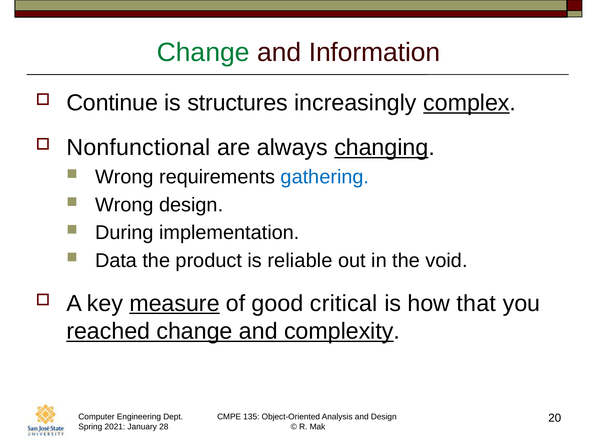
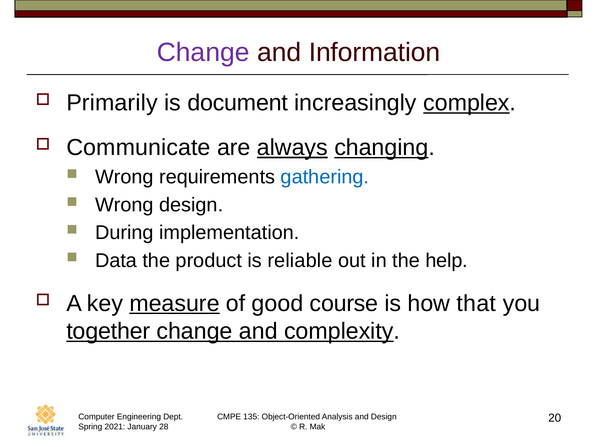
Change colour: green -> purple (203, 53)
Continue: Continue -> Primarily (112, 103)
structures: structures -> document (238, 103)
Nonfunctional: Nonfunctional -> Communicate (138, 148)
always underline: none -> present (292, 148)
void: void -> help (447, 261)
critical: critical -> course (344, 304)
reached: reached -> together (108, 332)
